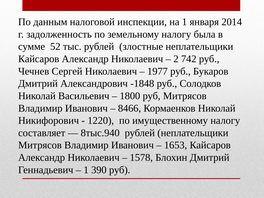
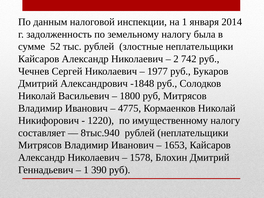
8466: 8466 -> 4775 (129, 108)
